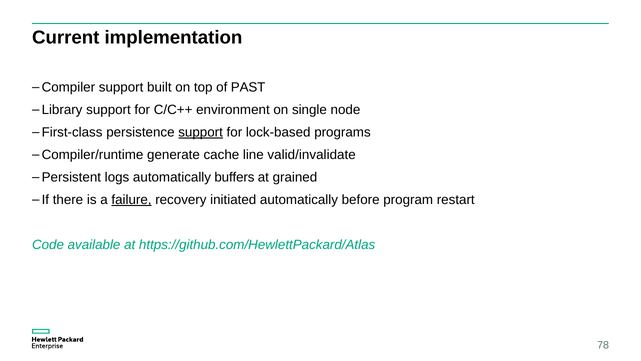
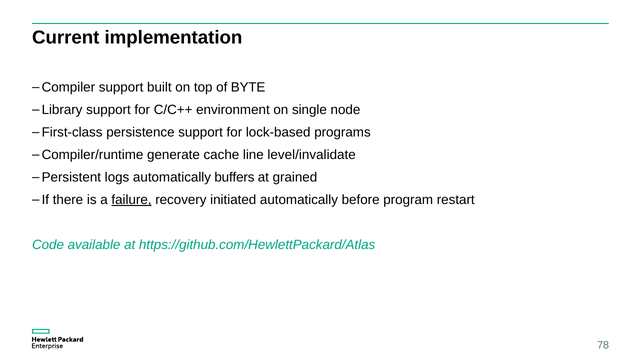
PAST: PAST -> BYTE (248, 87)
support underline: present -> none (201, 132)
valid/invalidate: valid/invalidate -> level/invalidate (312, 155)
